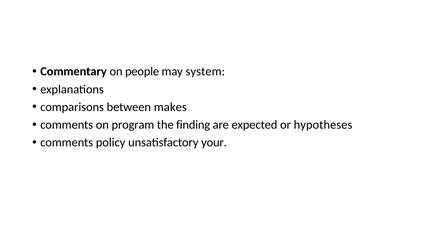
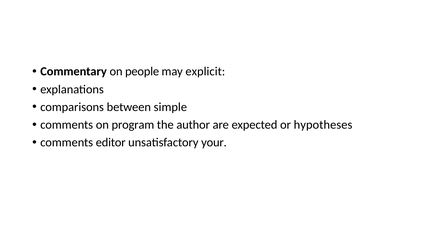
system: system -> explicit (205, 72)
makes: makes -> simple (170, 107)
finding: finding -> author (193, 125)
policy: policy -> editor (111, 143)
